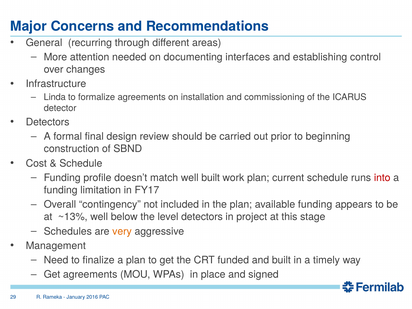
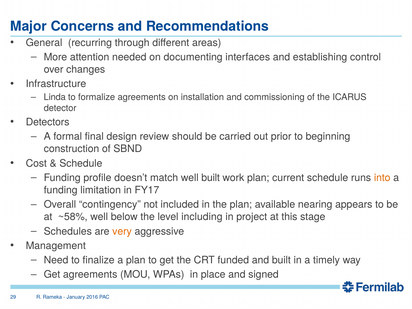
into colour: red -> orange (382, 178)
available funding: funding -> nearing (315, 204)
~13%: ~13% -> ~58% (73, 217)
level detectors: detectors -> including (202, 217)
